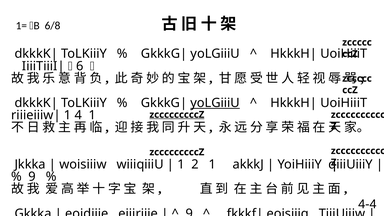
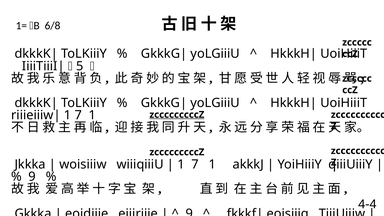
6: 6 -> 5 (80, 66)
yoLGiiiU underline: present -> none (215, 103)
4: 4 -> 7 (78, 115)
2: 2 -> 7 (195, 164)
